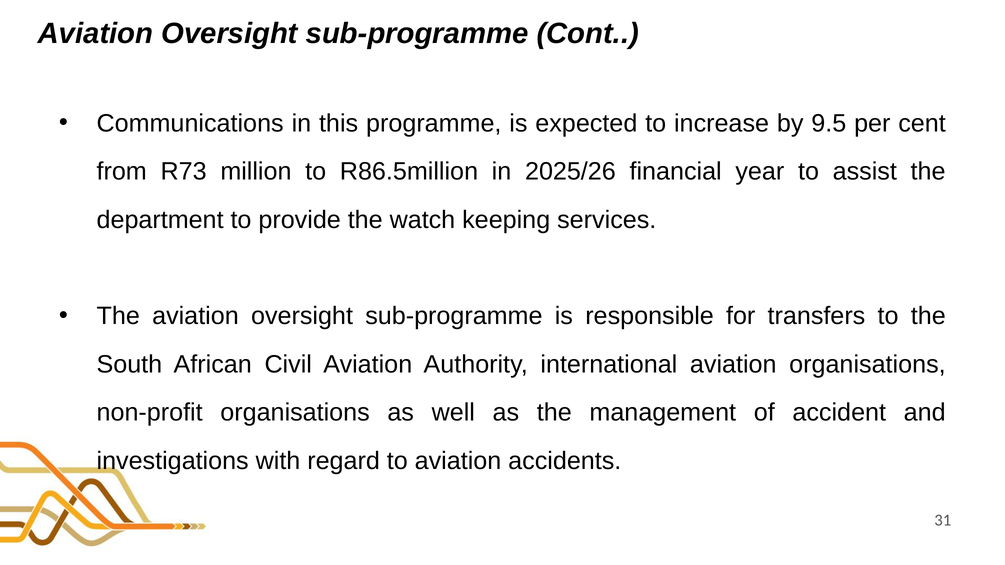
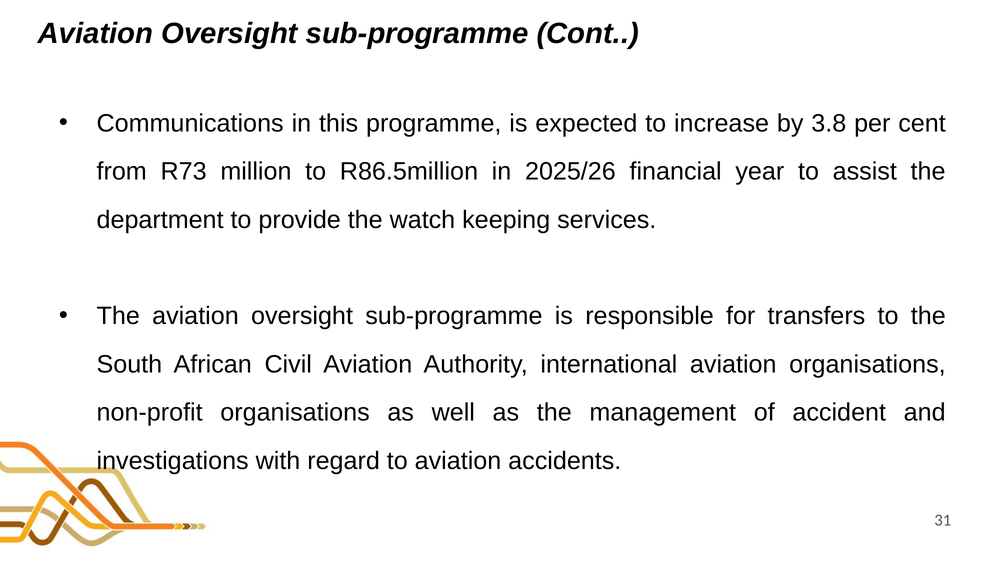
9.5: 9.5 -> 3.8 (829, 123)
